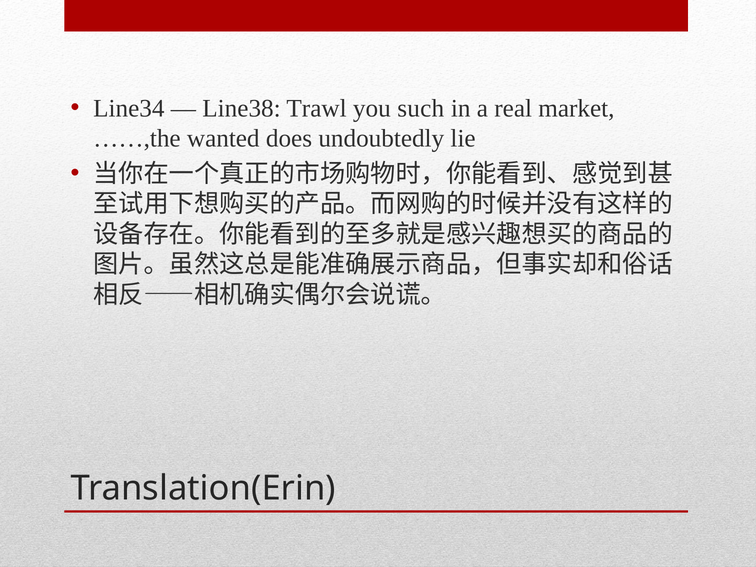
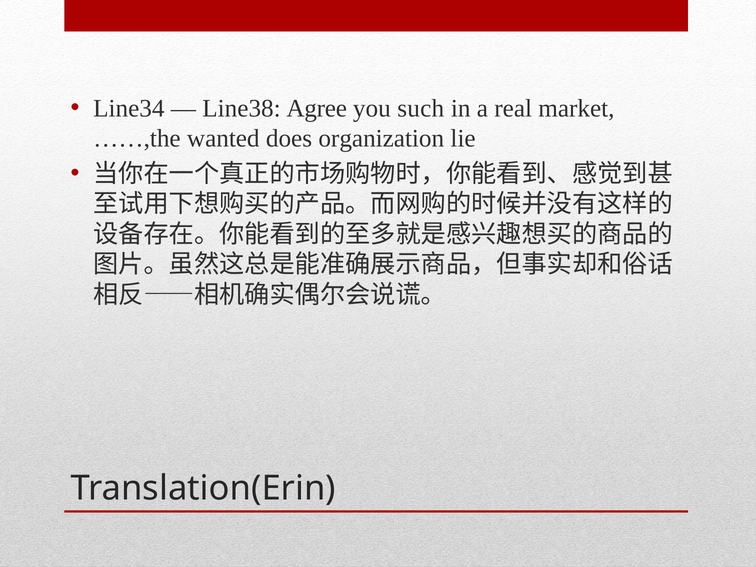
Trawl: Trawl -> Agree (317, 108)
undoubtedly: undoubtedly -> organization (381, 138)
